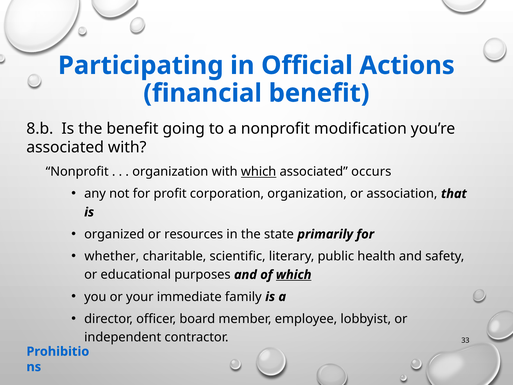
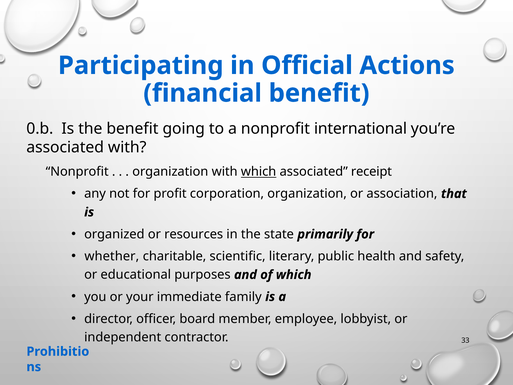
8.b: 8.b -> 0.b (40, 128)
modification: modification -> international (361, 128)
occurs: occurs -> receipt (371, 172)
which underline: present -> none (294, 275)
